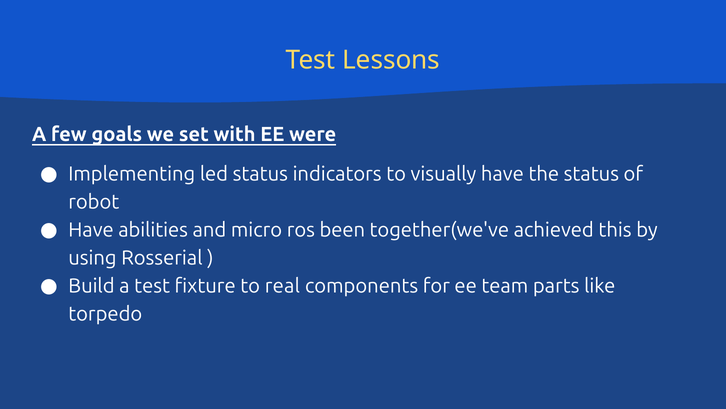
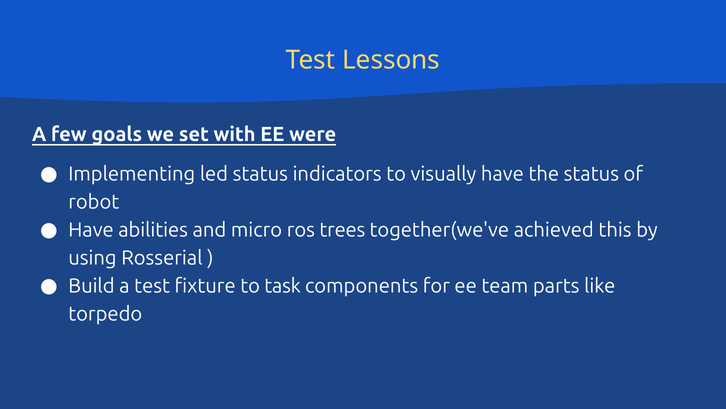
been: been -> trees (342, 230)
real: real -> task (283, 286)
